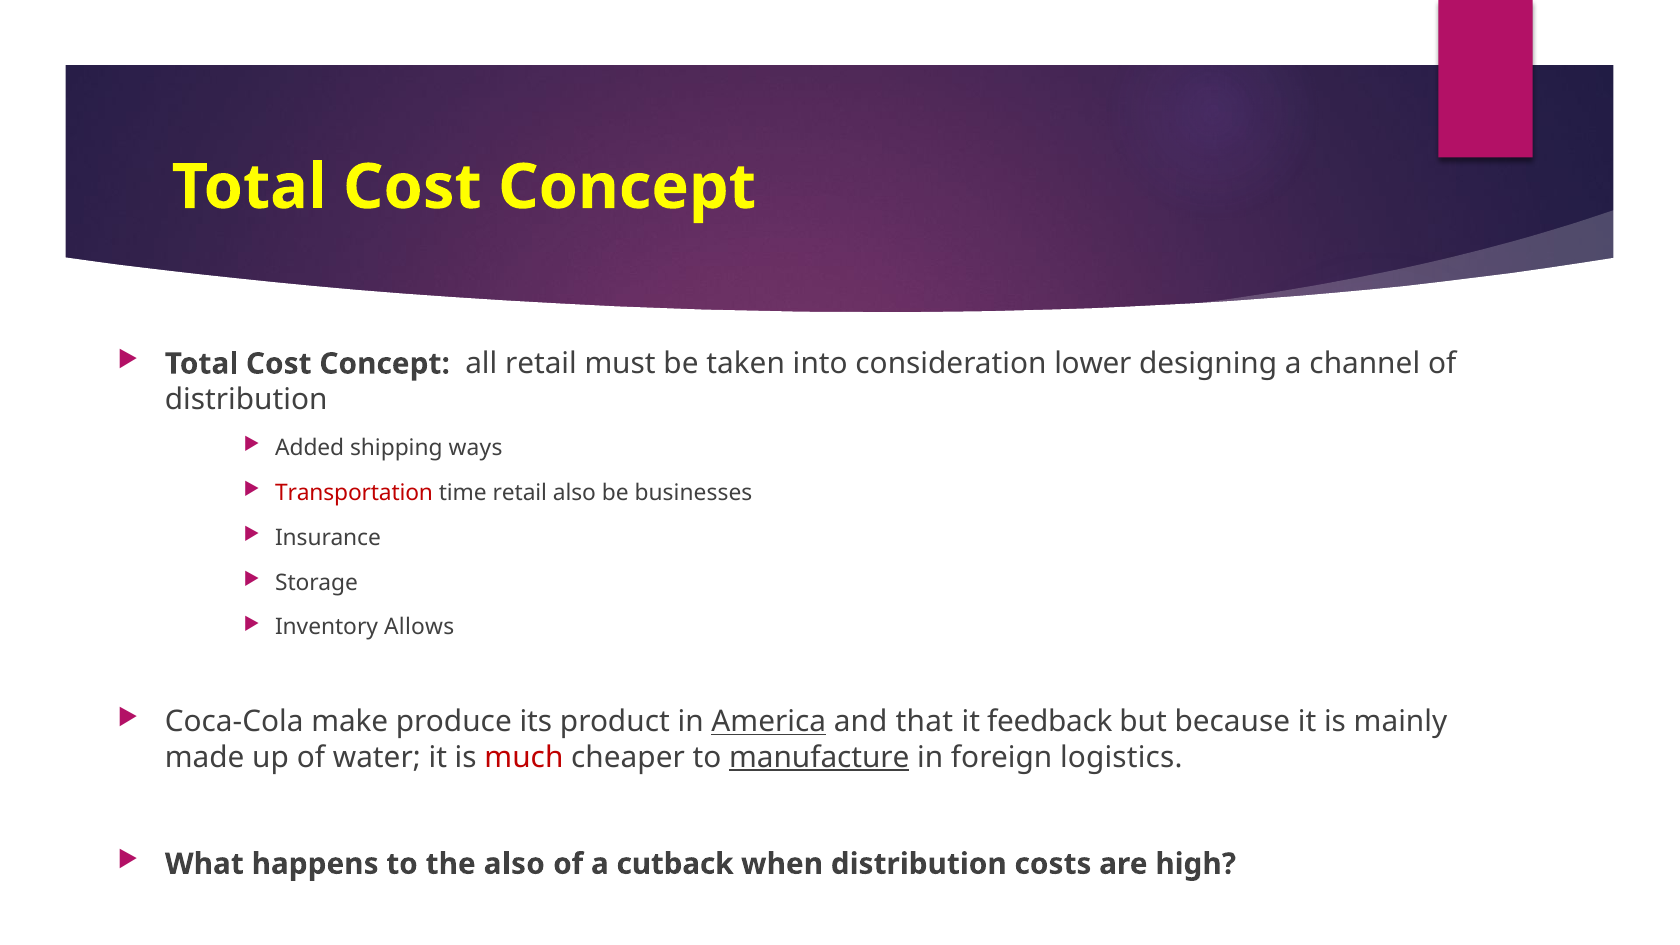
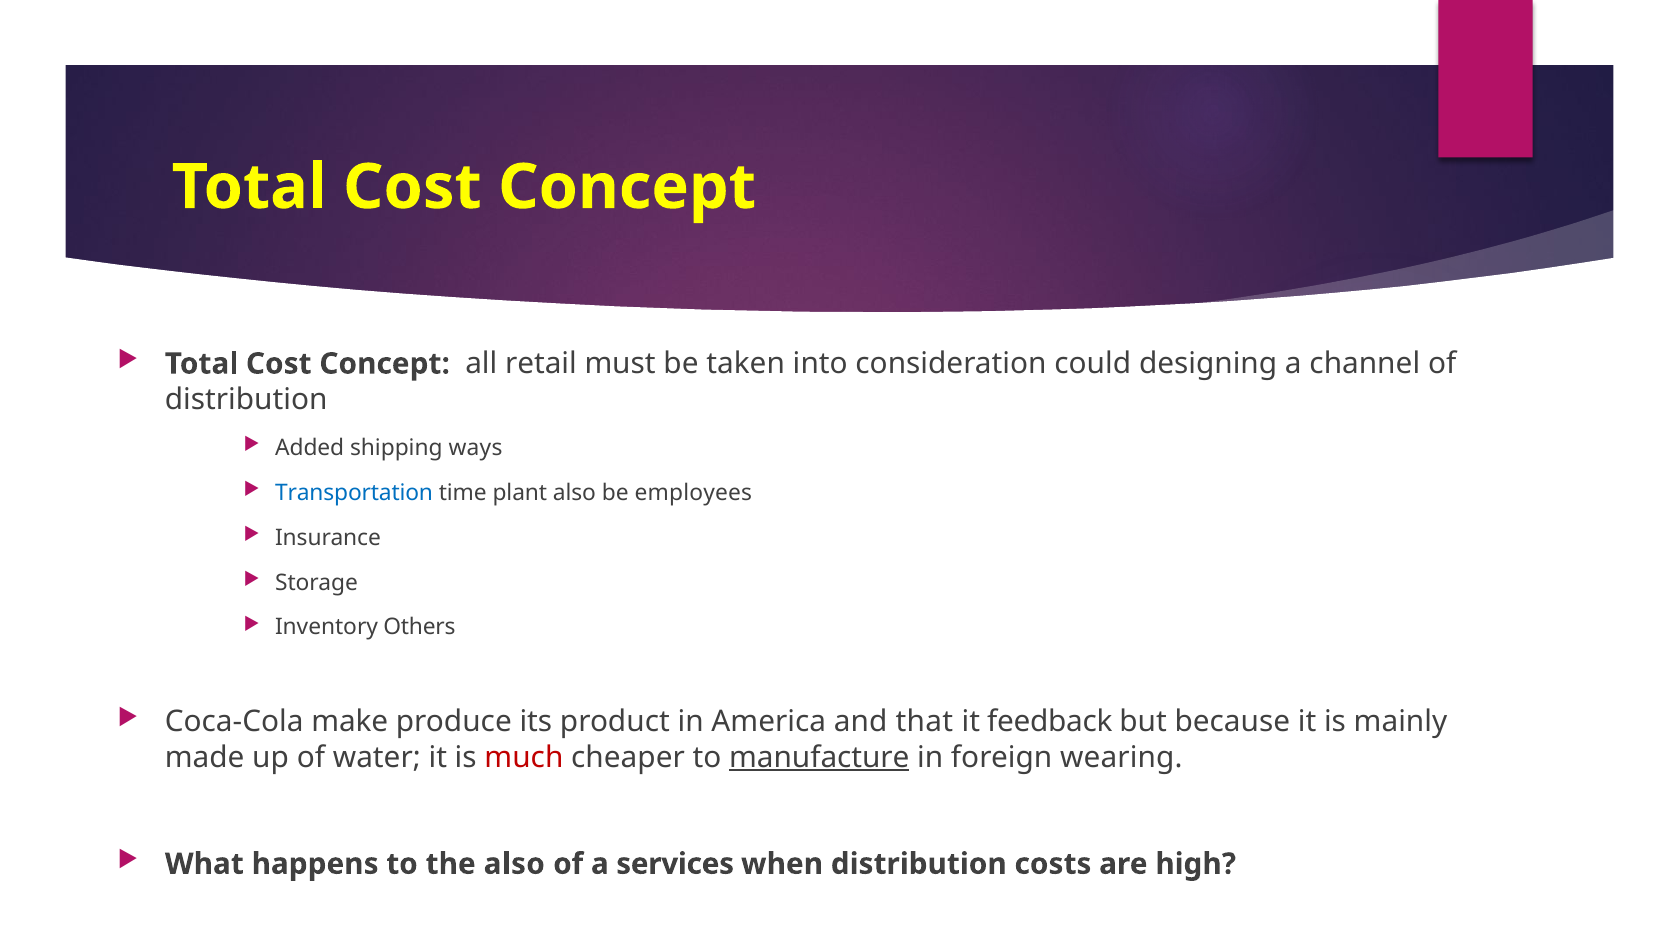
lower: lower -> could (1093, 364)
Transportation colour: red -> blue (354, 493)
time retail: retail -> plant (520, 493)
businesses: businesses -> employees (693, 493)
Allows: Allows -> Others (419, 627)
America underline: present -> none (769, 722)
logistics: logistics -> wearing (1121, 757)
cutback: cutback -> services (675, 864)
